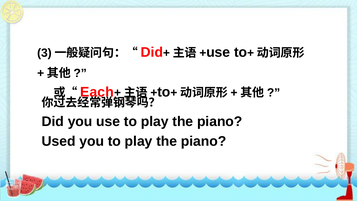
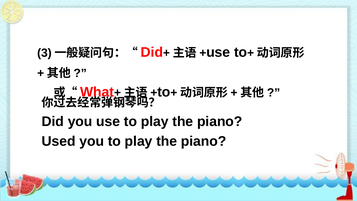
Each: Each -> What (97, 92)
